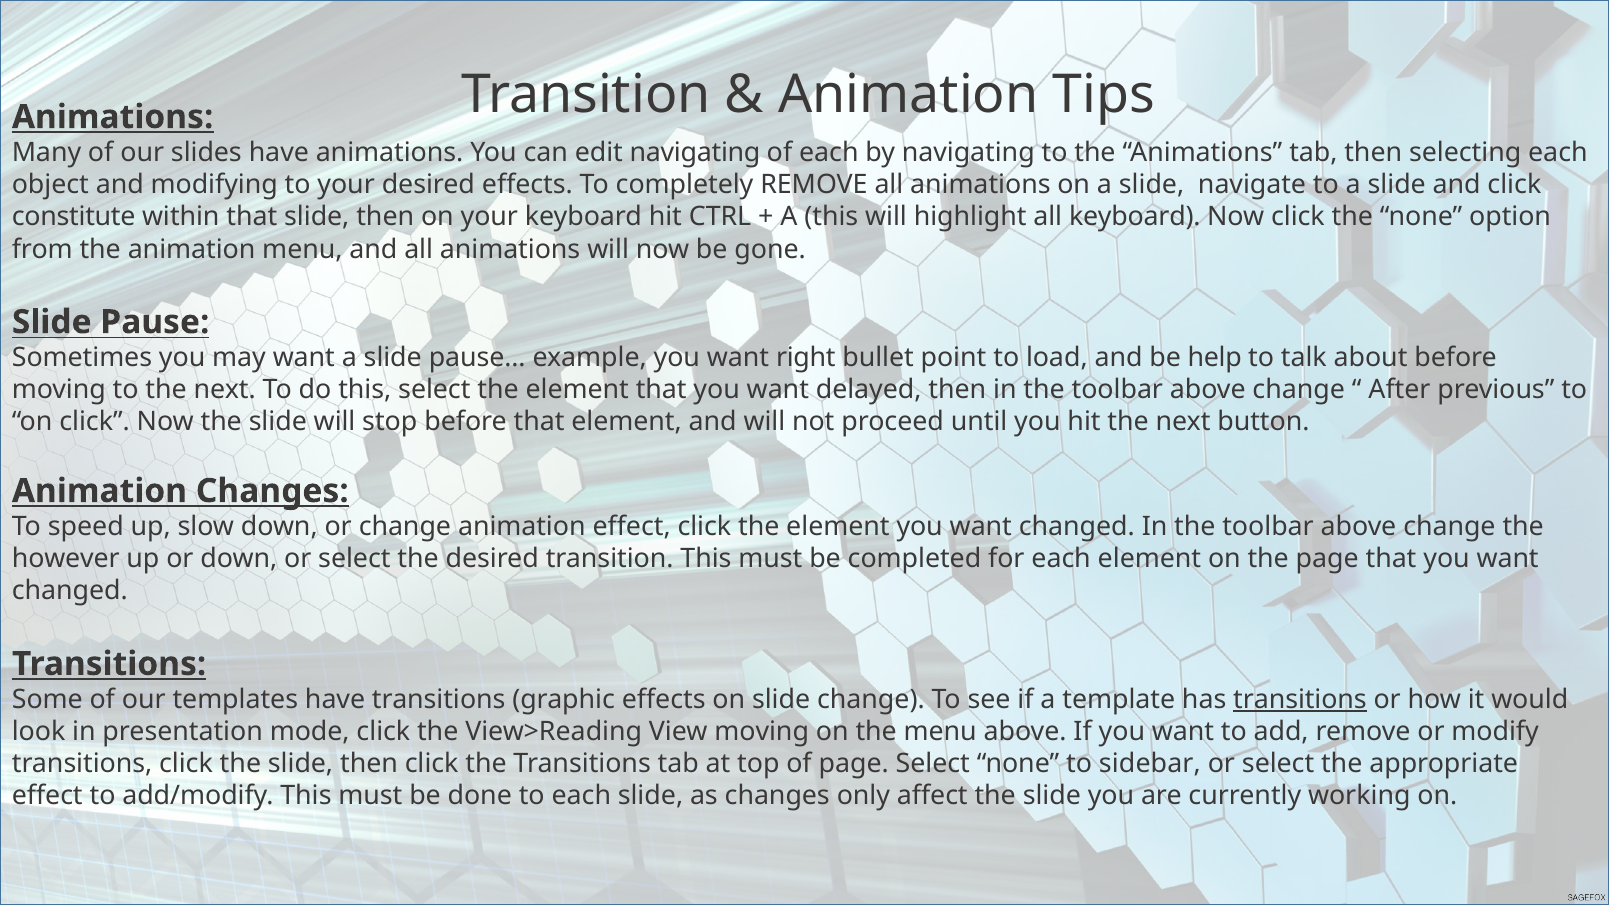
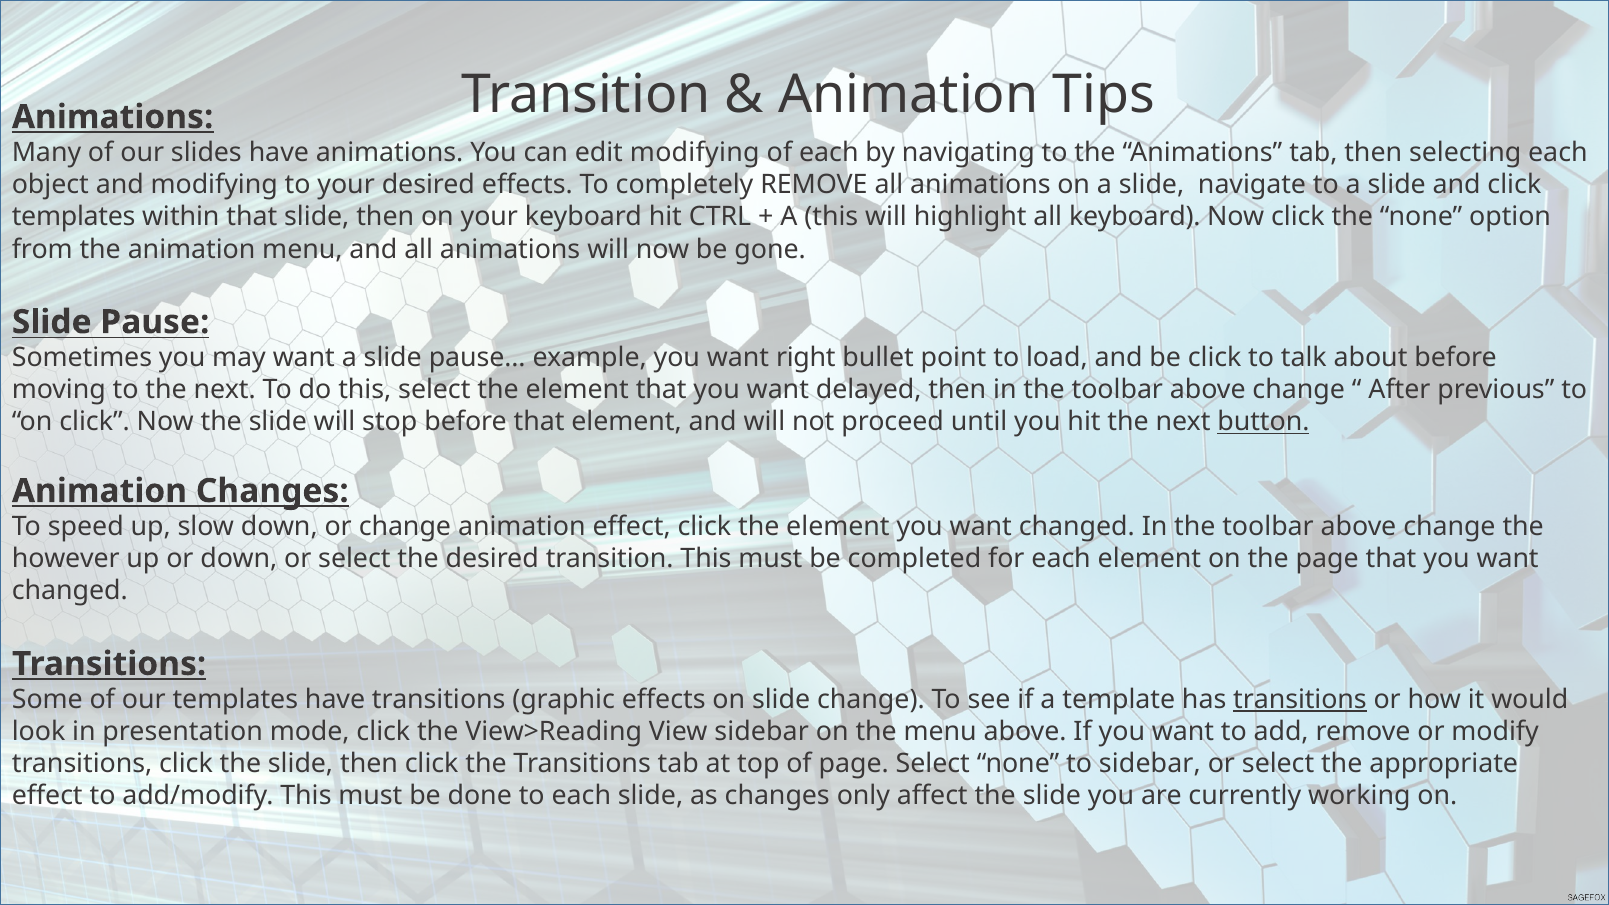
edit navigating: navigating -> modifying (695, 153)
constitute: constitute -> templates (74, 217)
be help: help -> click (1215, 358)
button underline: none -> present (1263, 422)
View moving: moving -> sidebar (762, 732)
